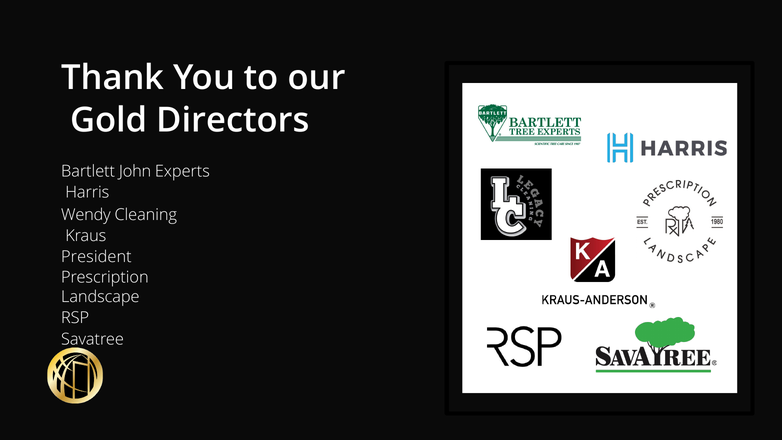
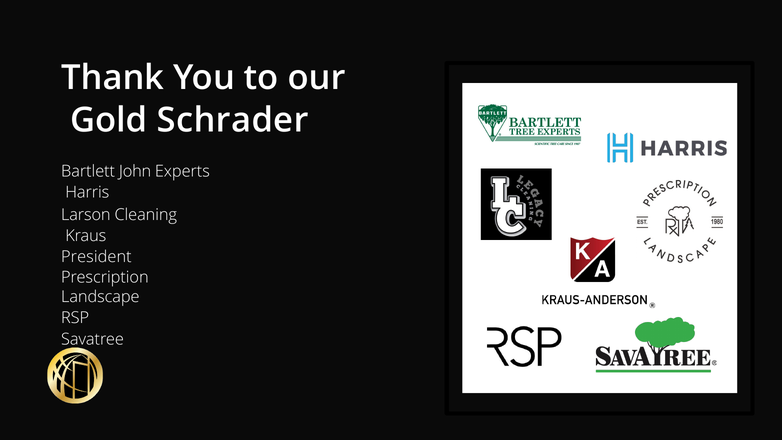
Directors: Directors -> Schrader (233, 121)
Wendy: Wendy -> Larson (86, 215)
